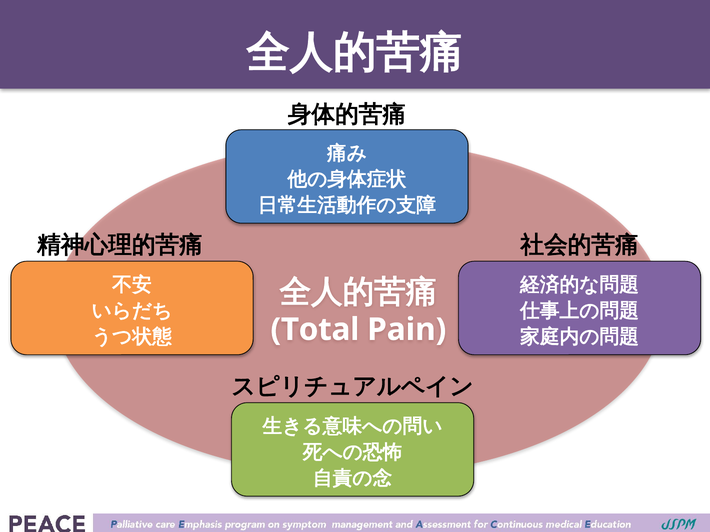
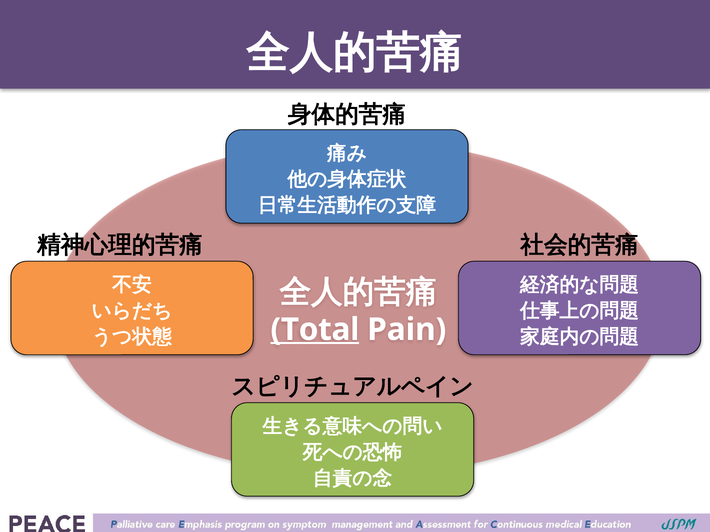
Total underline: none -> present (315, 330)
